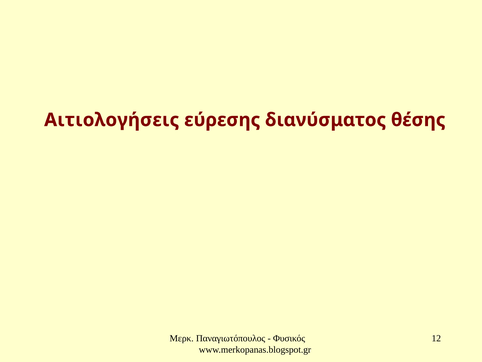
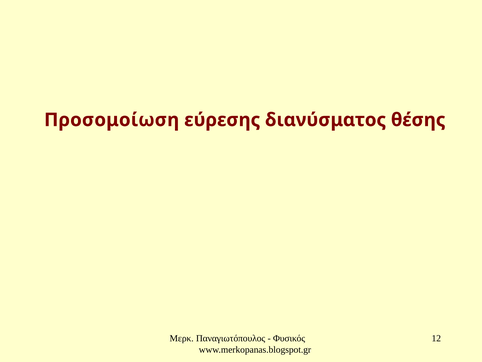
Αιτιολογήσεις: Αιτιολογήσεις -> Προσομοίωση (112, 120)
